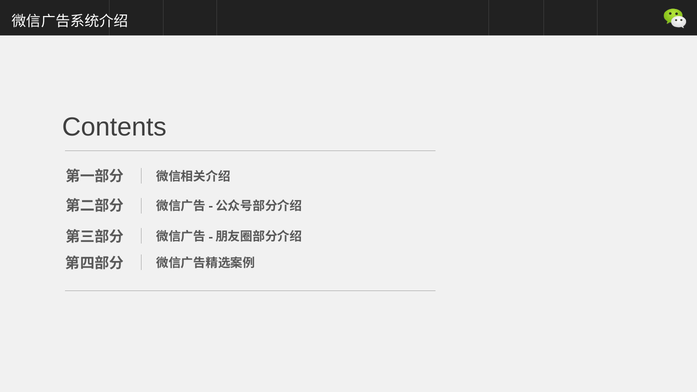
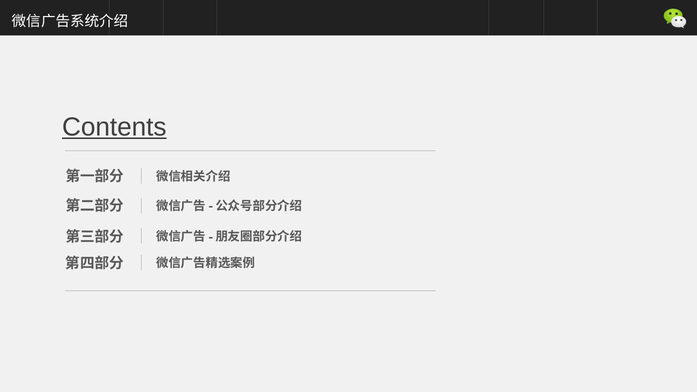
Contents underline: none -> present (114, 127)
